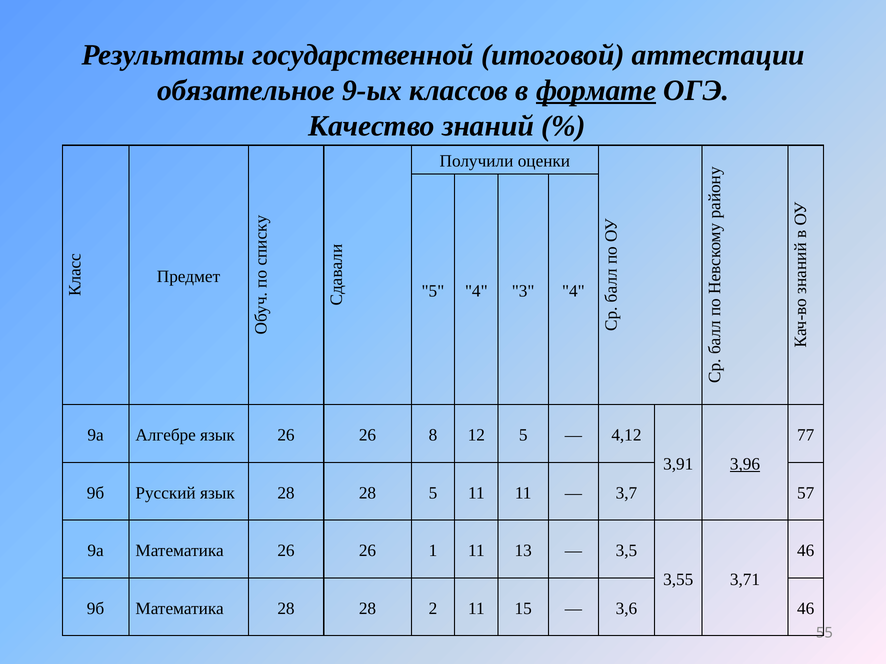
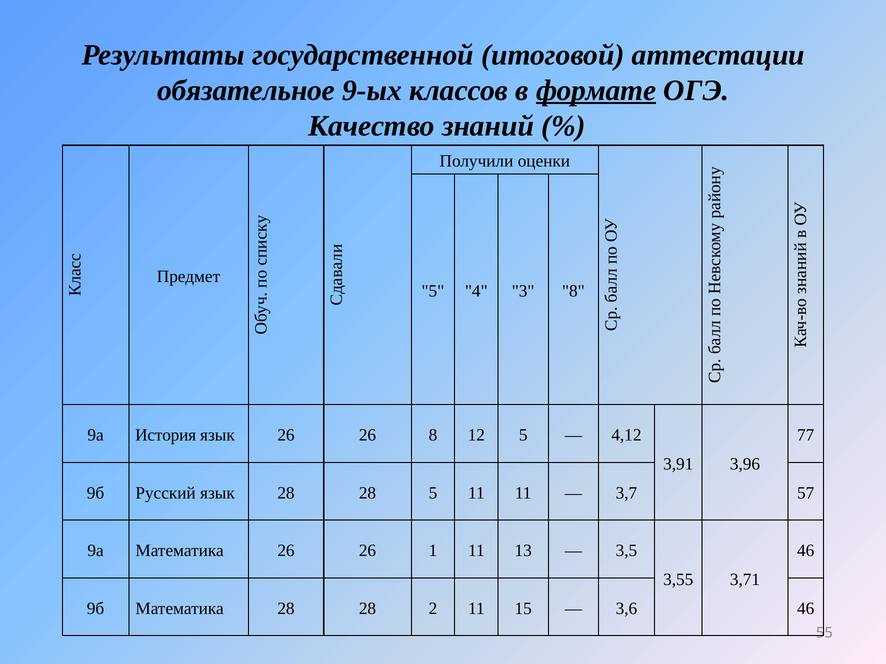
3 4: 4 -> 8 (573, 291)
Алгебре: Алгебре -> История (166, 435)
3,96 underline: present -> none (745, 464)
